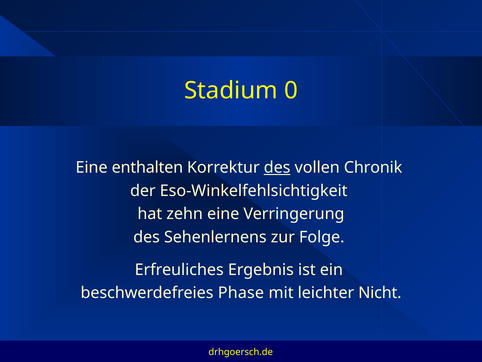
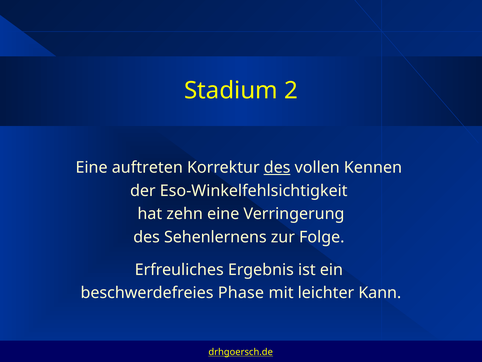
0: 0 -> 2 (291, 90)
enthalten: enthalten -> auftreten (147, 167)
Chronik: Chronik -> Kennen (373, 167)
Nicht: Nicht -> Kann (380, 292)
drhgoersch.de underline: none -> present (241, 352)
